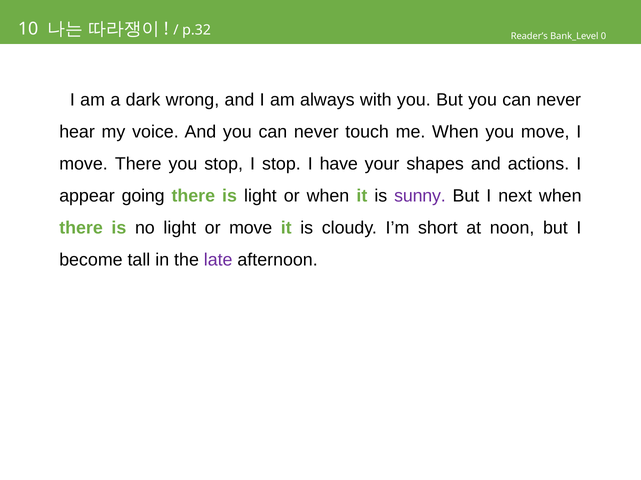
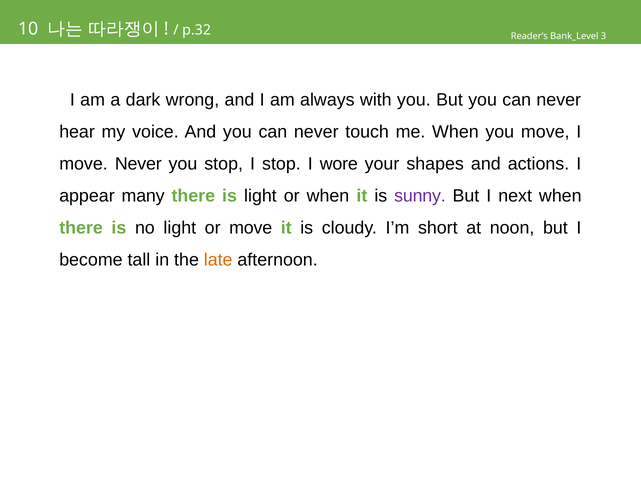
0: 0 -> 3 (604, 36)
move There: There -> Never (138, 164)
have: have -> wore (339, 164)
going: going -> many (143, 196)
late colour: purple -> orange (218, 260)
